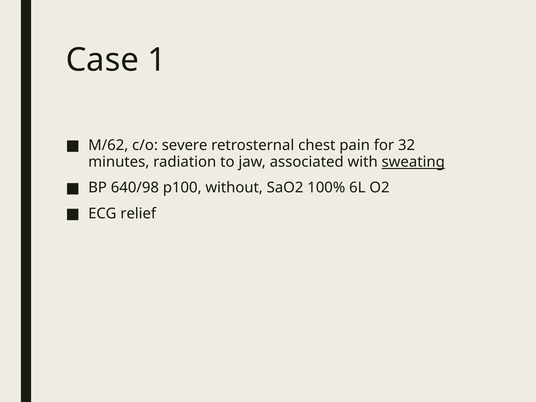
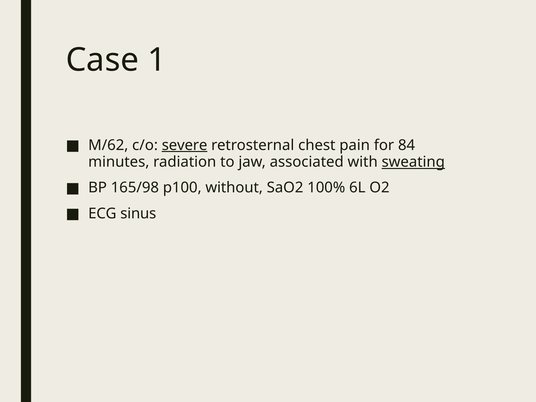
severe underline: none -> present (185, 145)
32: 32 -> 84 (407, 145)
640/98: 640/98 -> 165/98 (135, 188)
relief: relief -> sinus (138, 213)
